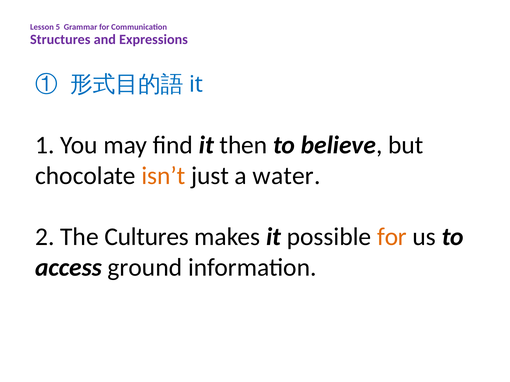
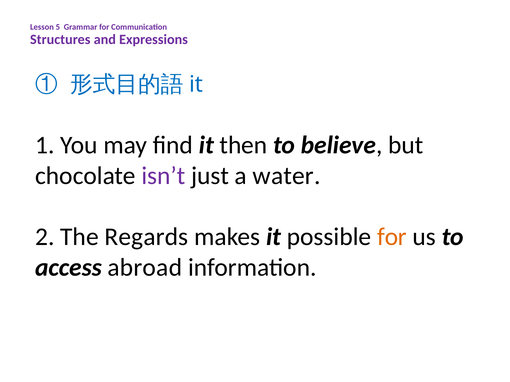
isn’t colour: orange -> purple (163, 176)
Cultures: Cultures -> Regards (146, 237)
ground: ground -> abroad (145, 268)
